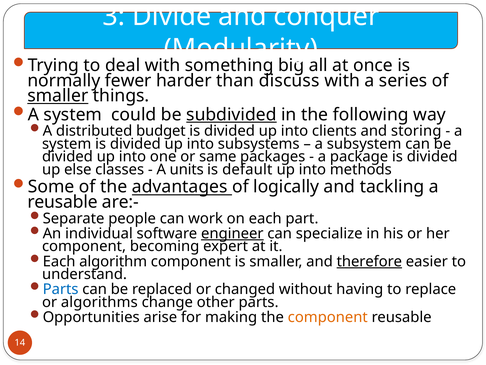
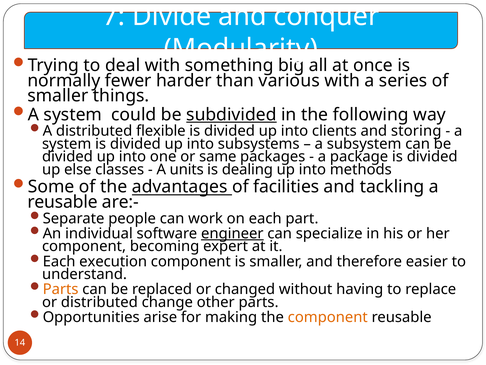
3: 3 -> 7 (114, 16)
discuss: discuss -> various (289, 81)
smaller underline: present -> none (58, 96)
budget: budget -> flexible (161, 131)
default: default -> dealing (247, 169)
logically: logically -> facilities (286, 187)
algorithm: algorithm -> execution (113, 261)
therefore underline: present -> none (369, 261)
Parts colour: blue -> orange (61, 289)
or algorithms: algorithms -> distributed (99, 302)
